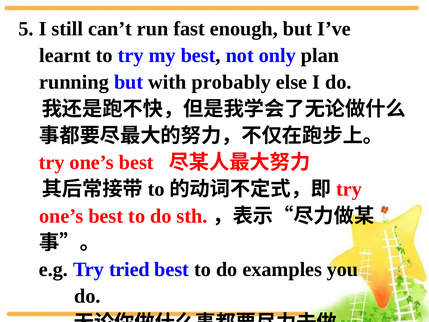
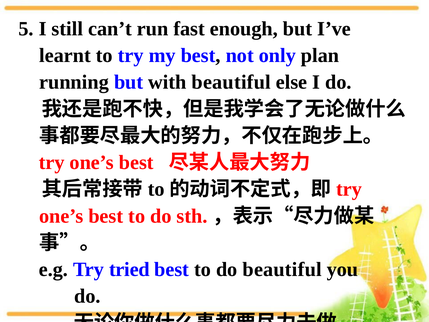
with probably: probably -> beautiful (231, 82)
do examples: examples -> beautiful (282, 269)
